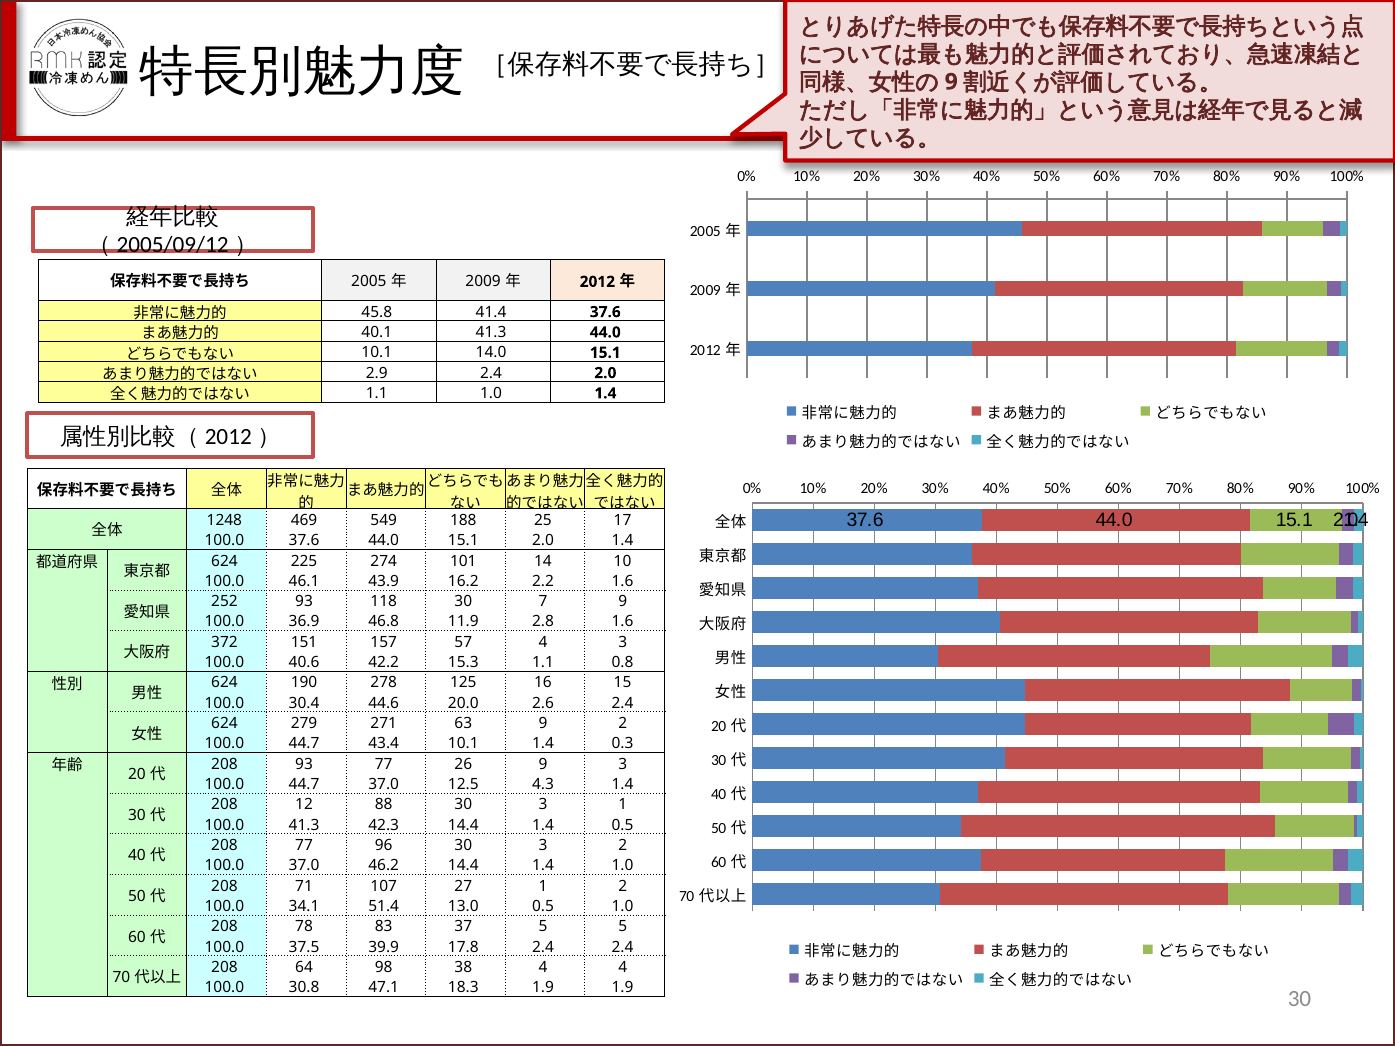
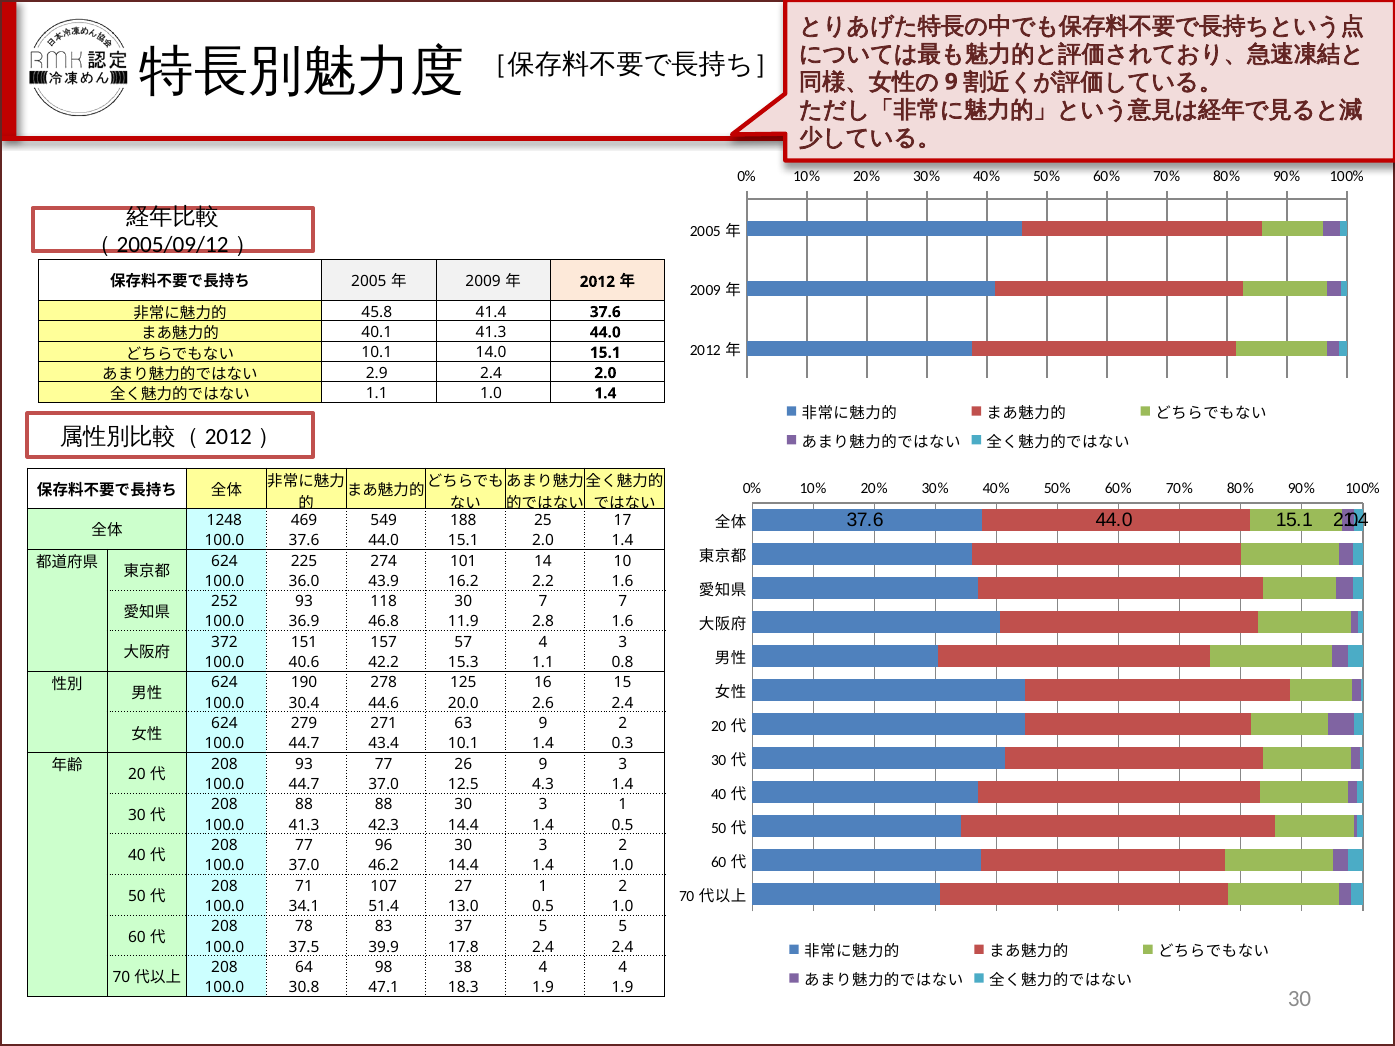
46.1: 46.1 -> 36.0 (304, 581)
7 9: 9 -> 7 (623, 602)
12: 12 -> 88 (304, 805)
